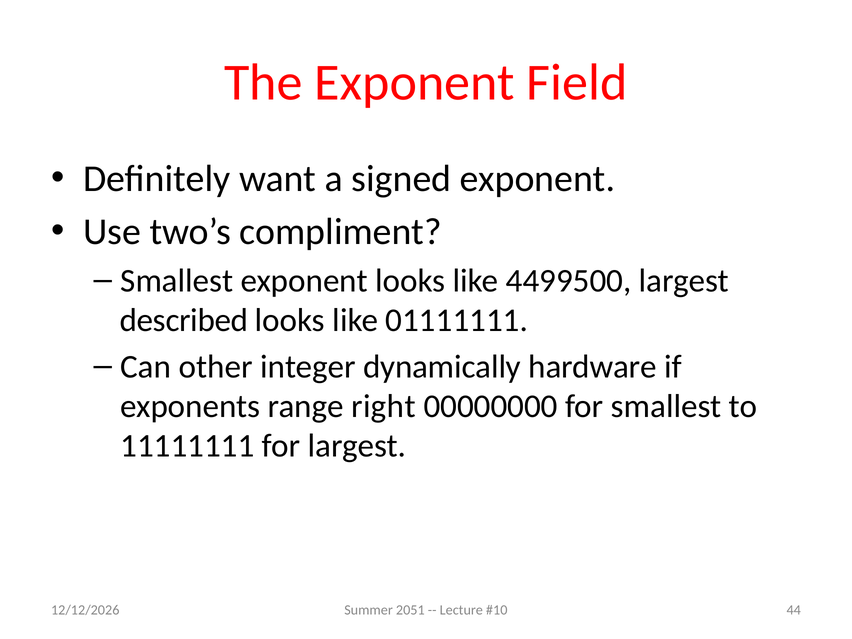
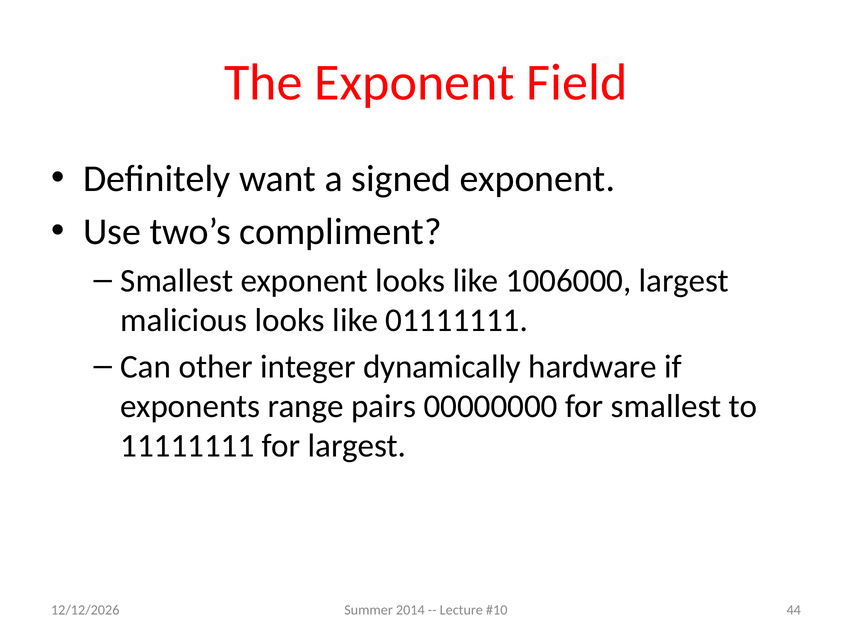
4499500: 4499500 -> 1006000 (569, 281)
described: described -> malicious (184, 320)
right: right -> pairs (384, 406)
2051: 2051 -> 2014 (410, 610)
